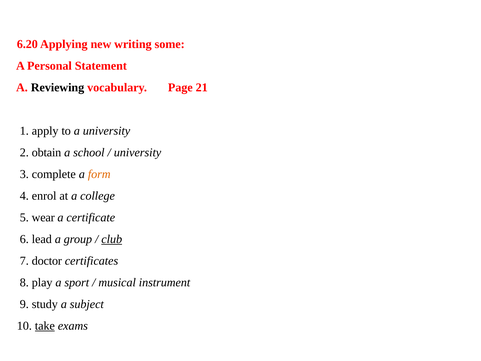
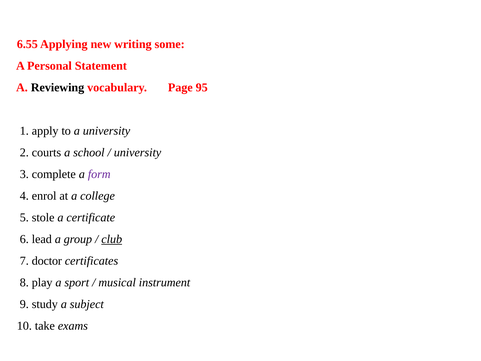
6.20: 6.20 -> 6.55 (27, 44)
21: 21 -> 95 (202, 87)
obtain: obtain -> courts (46, 152)
form colour: orange -> purple (99, 174)
wear: wear -> stole (43, 217)
take underline: present -> none (45, 325)
